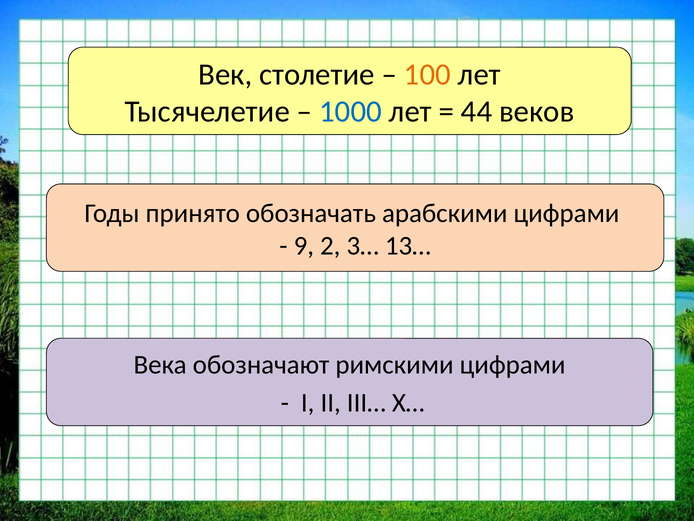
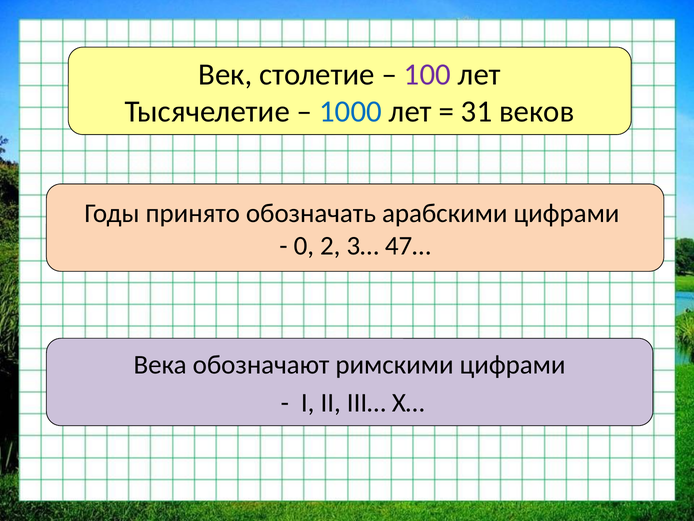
100 colour: orange -> purple (427, 74)
44: 44 -> 31 (477, 111)
9: 9 -> 0 (304, 245)
13…: 13… -> 47… (408, 245)
